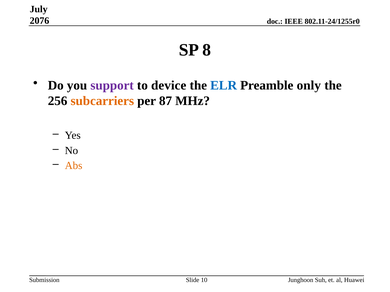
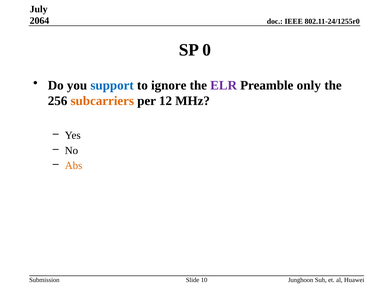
2076: 2076 -> 2064 (39, 21)
8: 8 -> 0 (207, 50)
support colour: purple -> blue (112, 85)
device: device -> ignore (169, 85)
ELR colour: blue -> purple (224, 85)
87: 87 -> 12 (166, 101)
